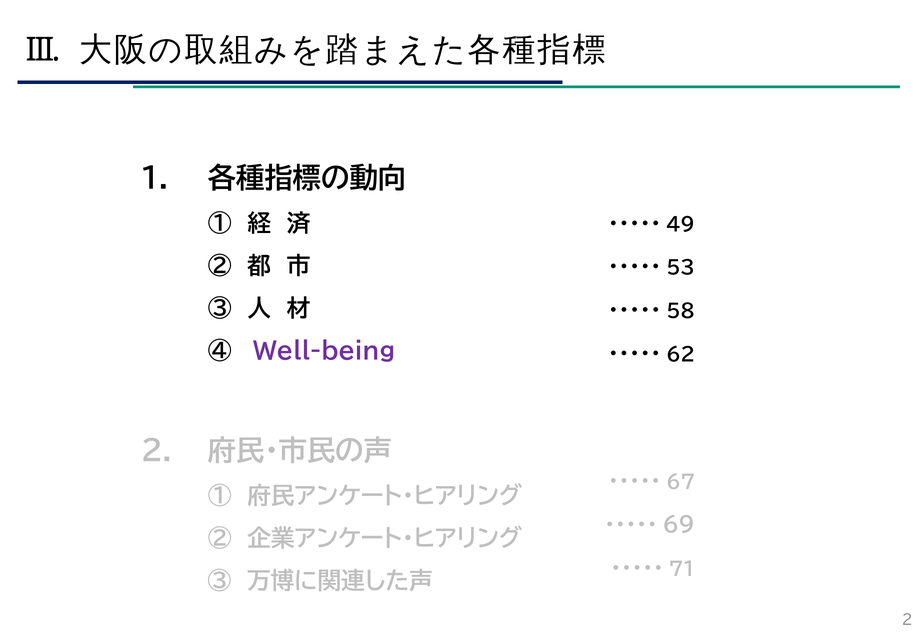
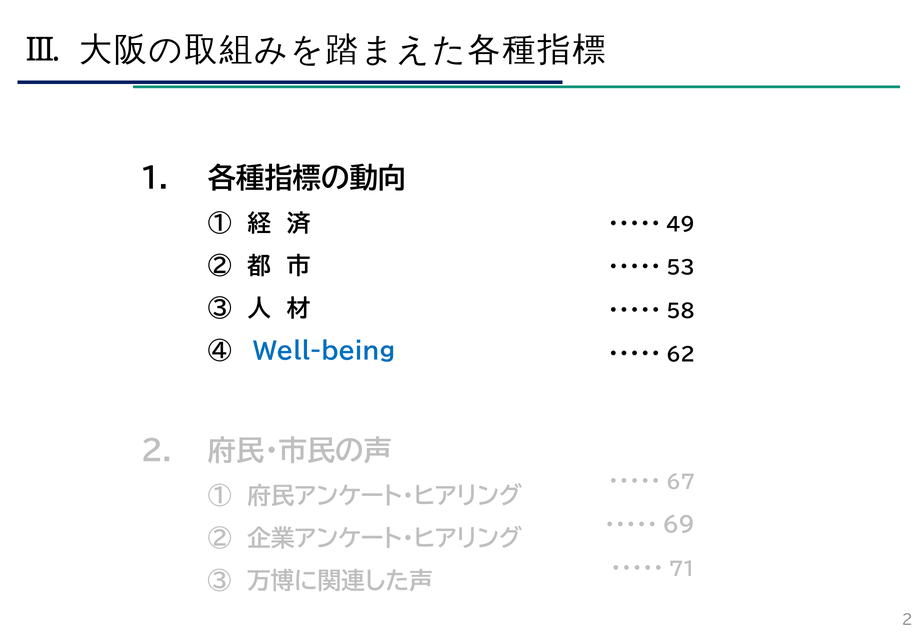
Well-being colour: purple -> blue (324, 351)
